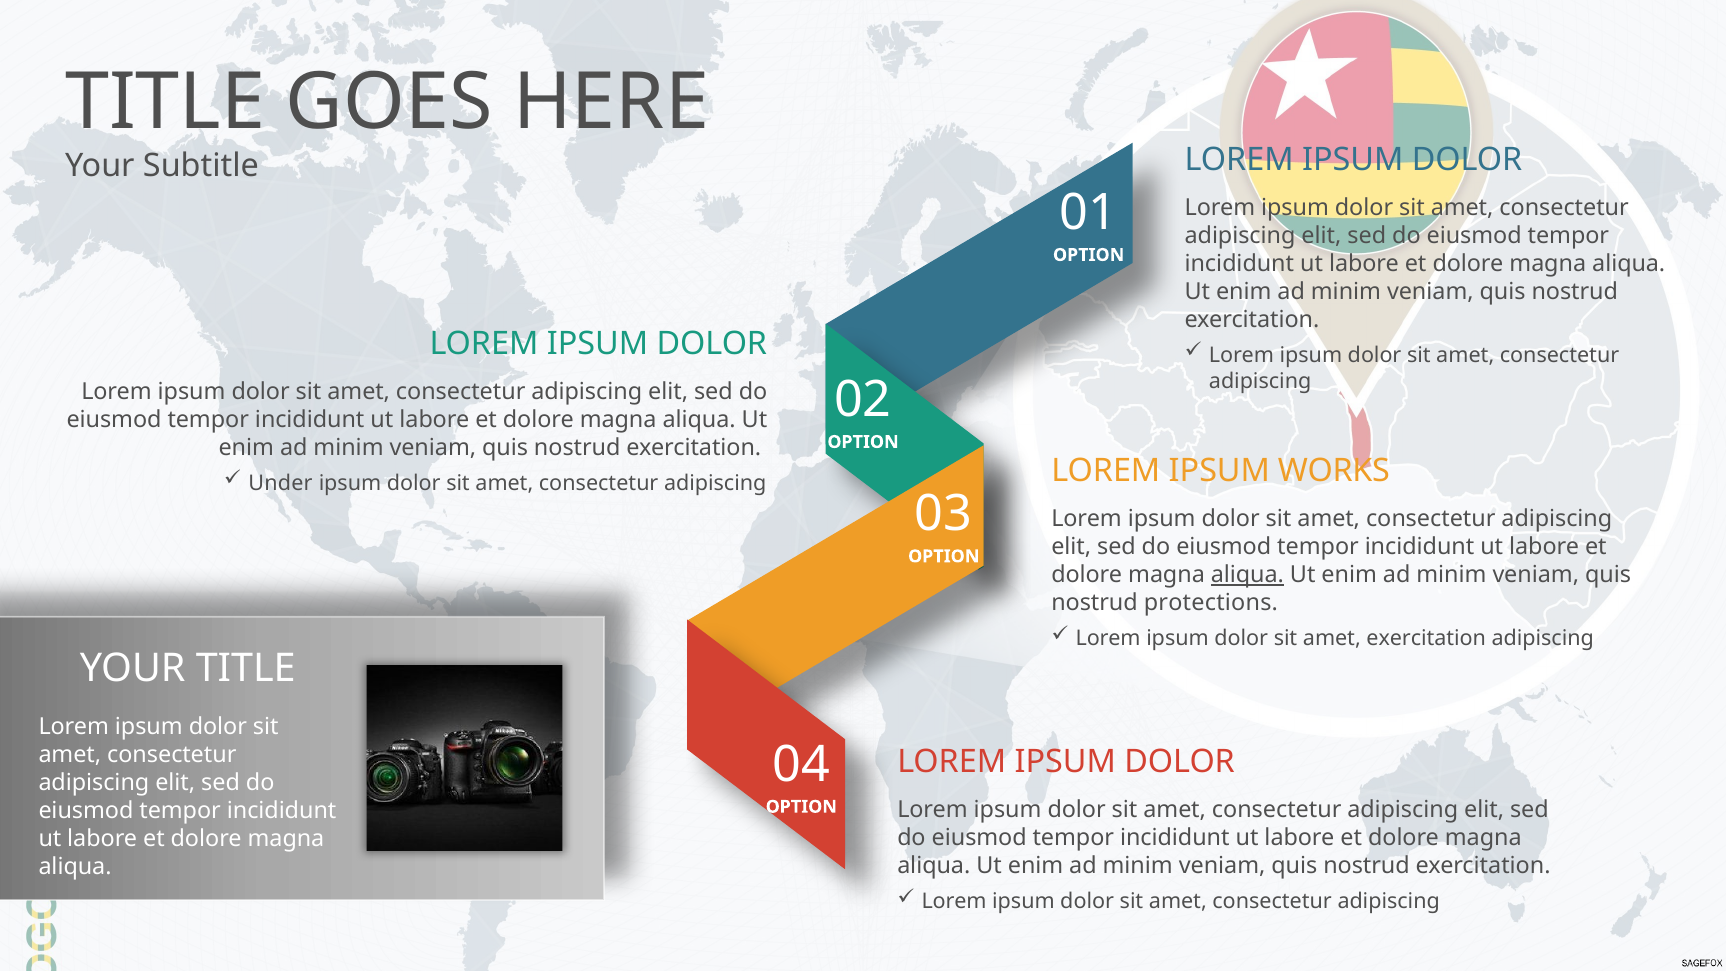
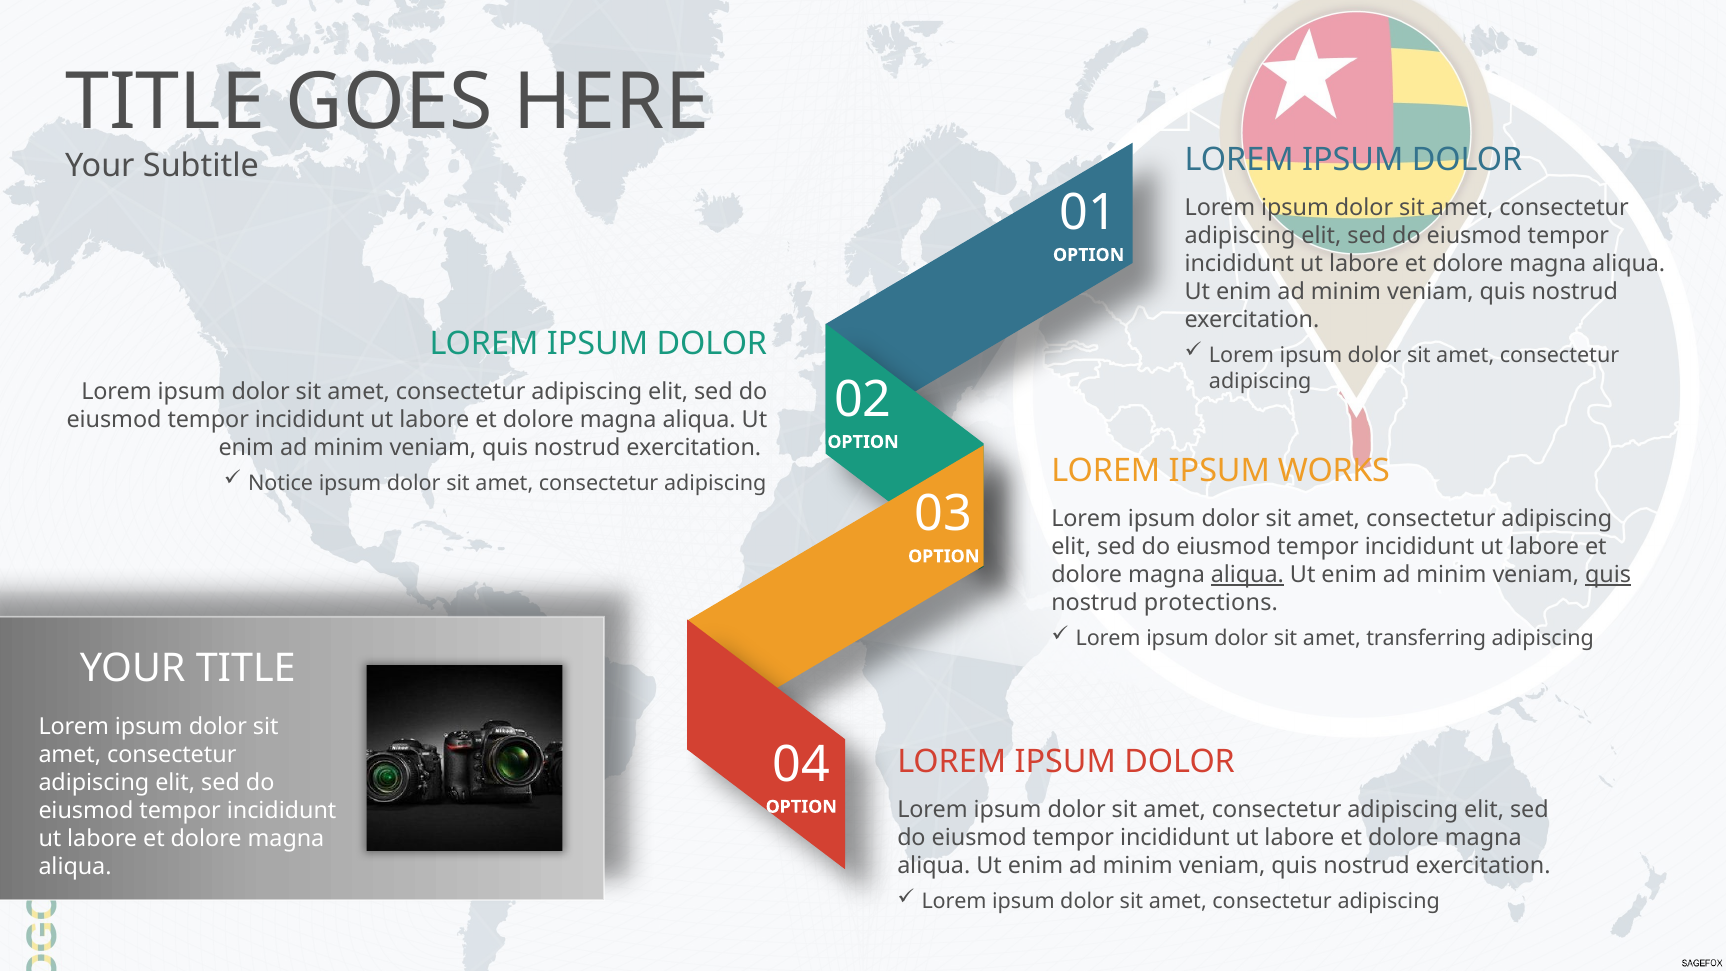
Under: Under -> Notice (281, 483)
quis underline: none -> present (1608, 575)
amet exercitation: exercitation -> transferring (1426, 639)
